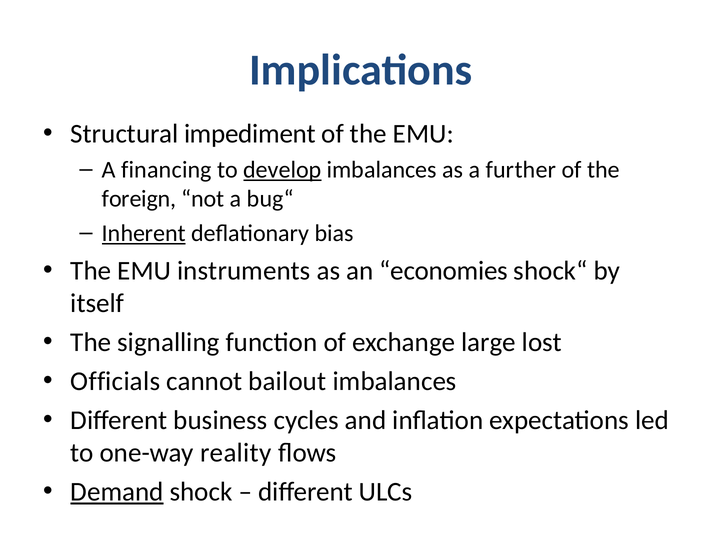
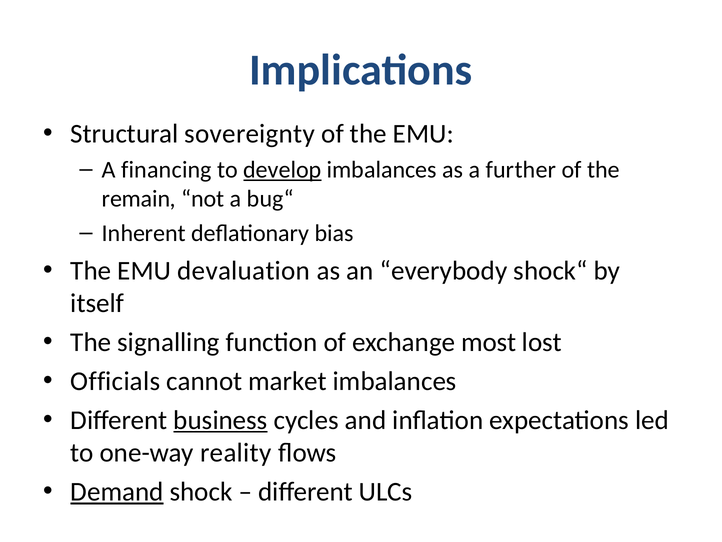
impediment: impediment -> sovereignty (250, 134)
foreign: foreign -> remain (139, 199)
Inherent underline: present -> none (144, 233)
instruments: instruments -> devaluation (244, 271)
economies: economies -> everybody (443, 271)
large: large -> most (489, 342)
bailout: bailout -> market (288, 381)
business underline: none -> present (221, 420)
